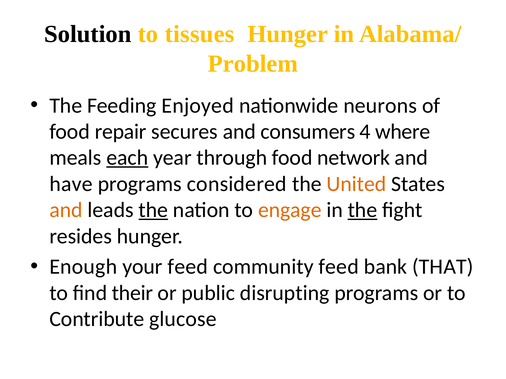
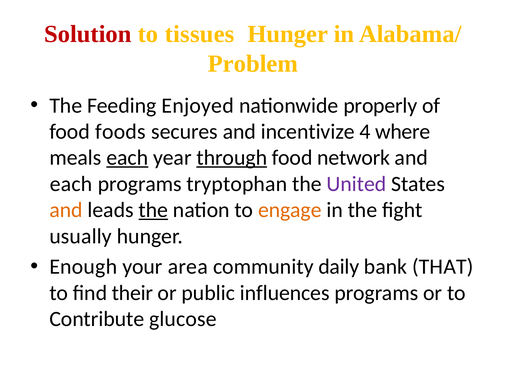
Solution colour: black -> red (88, 34)
neurons: neurons -> properly (380, 106)
repair: repair -> foods (120, 132)
consumers: consumers -> incentivize (308, 132)
through underline: none -> present (232, 158)
have: have -> each (71, 184)
considered: considered -> tryptophan (237, 184)
United colour: orange -> purple (356, 184)
the underline: present -> none (362, 210)
resides: resides -> usually (81, 236)
your feed: feed -> area (188, 267)
community feed: feed -> daily (339, 267)
disrupting: disrupting -> influences (285, 293)
